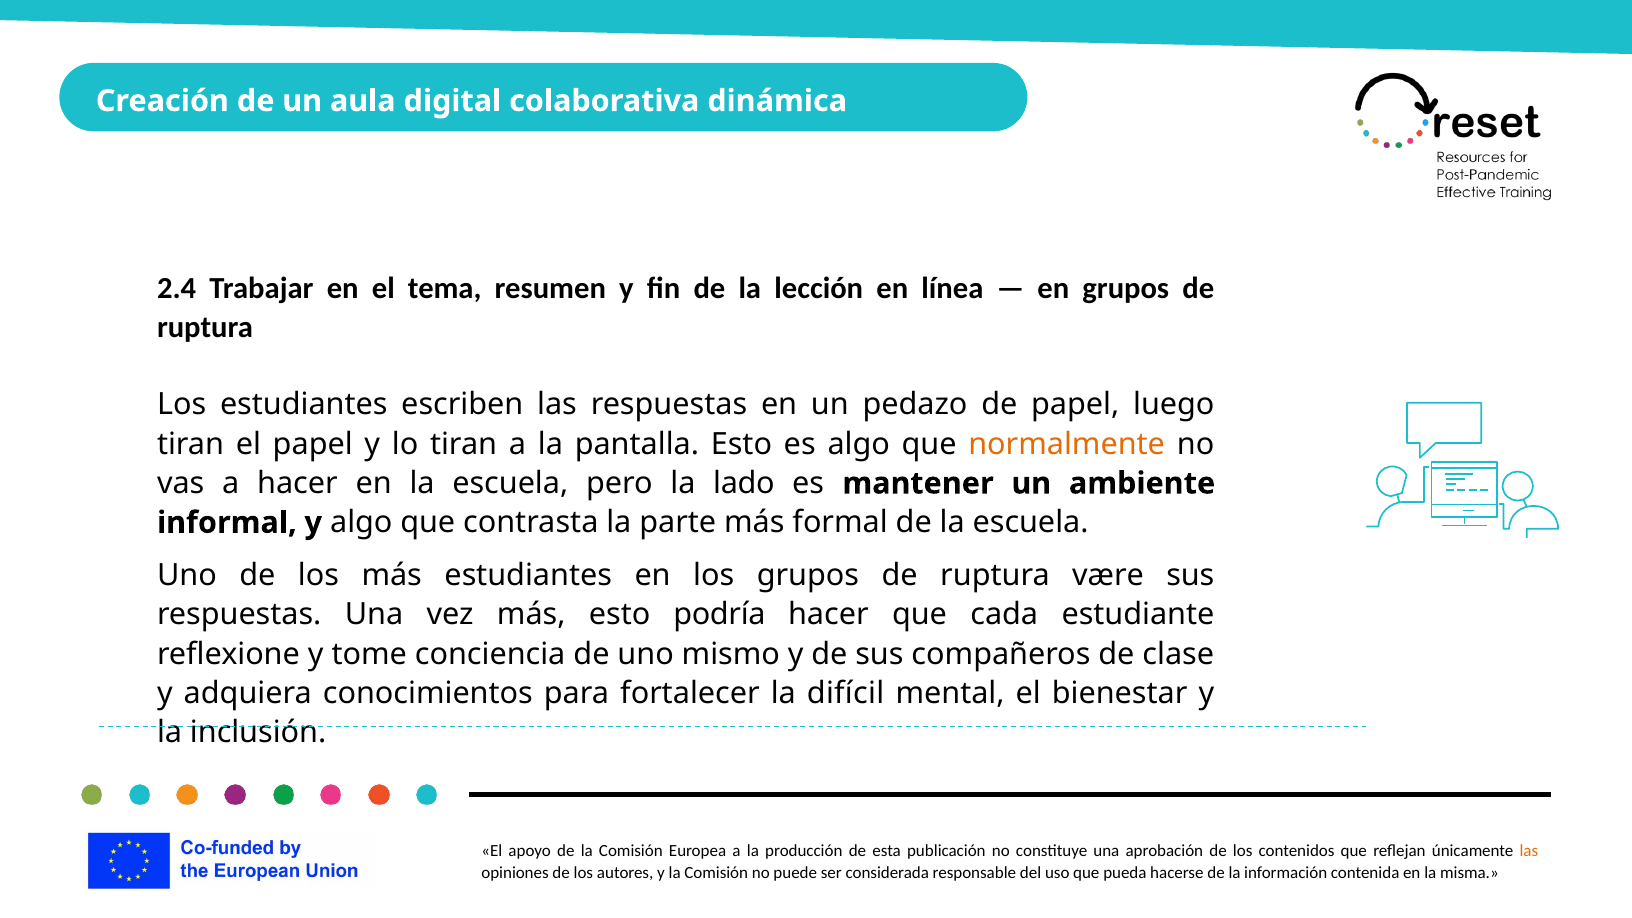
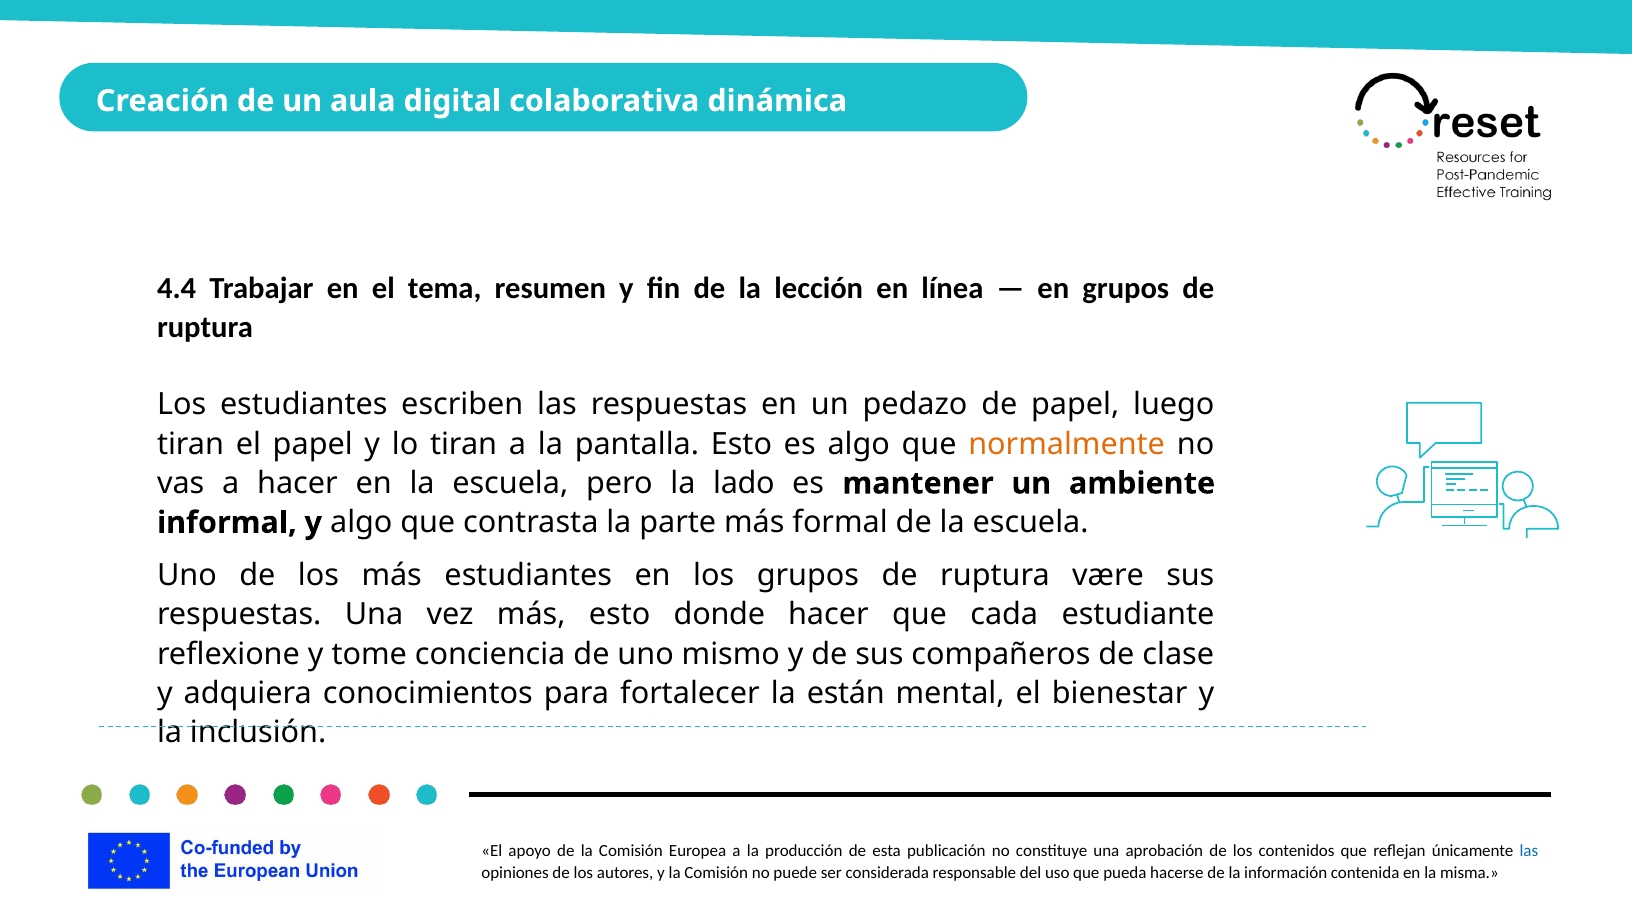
2.4: 2.4 -> 4.4 (177, 288)
podría: podría -> donde (719, 615)
difícil: difícil -> están (846, 693)
las colour: orange -> blue (1529, 851)
